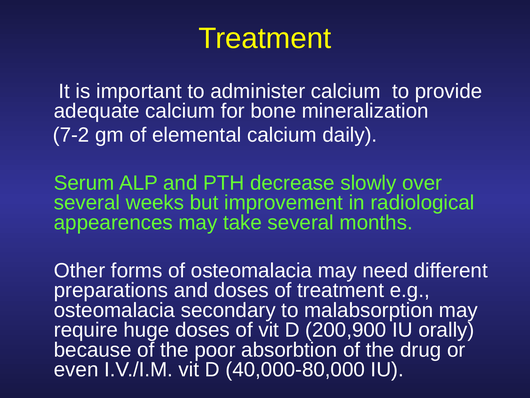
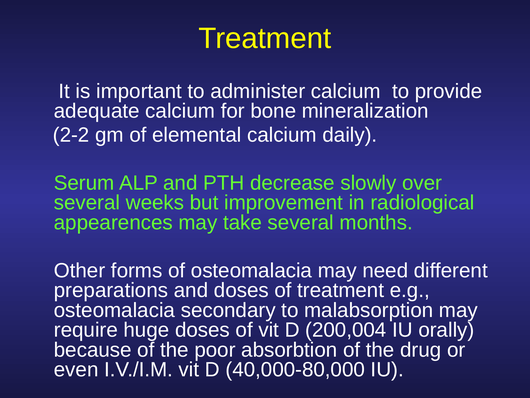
7-2: 7-2 -> 2-2 (71, 135)
200,900: 200,900 -> 200,004 (346, 330)
